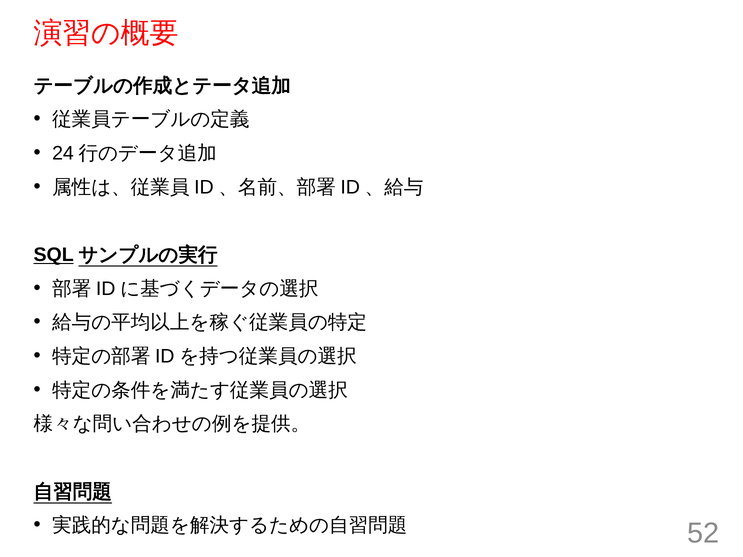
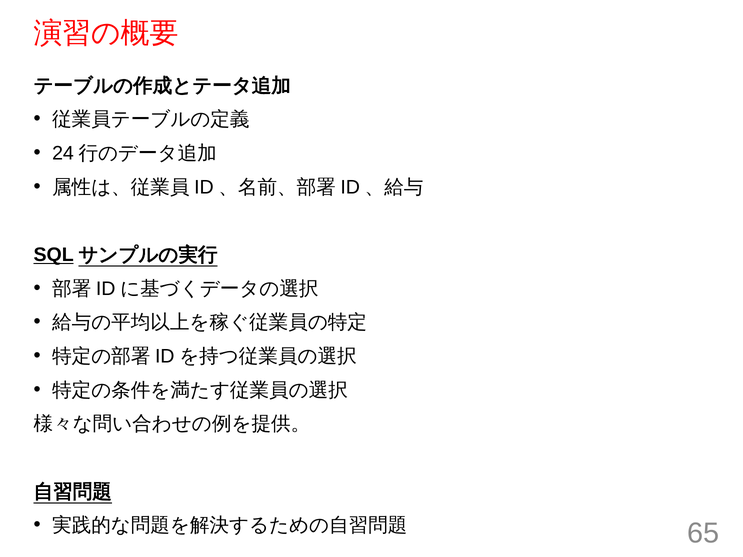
52: 52 -> 65 (703, 533)
